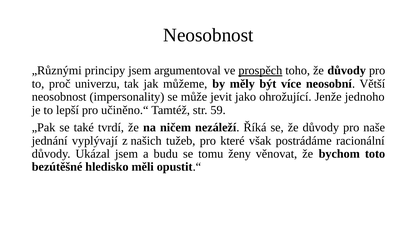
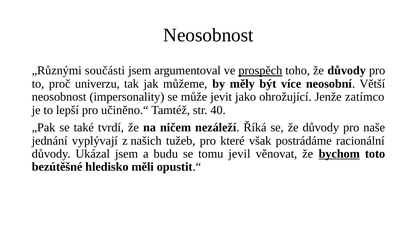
principy: principy -> součásti (105, 70)
jednoho: jednoho -> zatímco (365, 97)
59: 59 -> 40 (218, 110)
ženy: ženy -> jevil (239, 154)
bychom underline: none -> present (339, 154)
